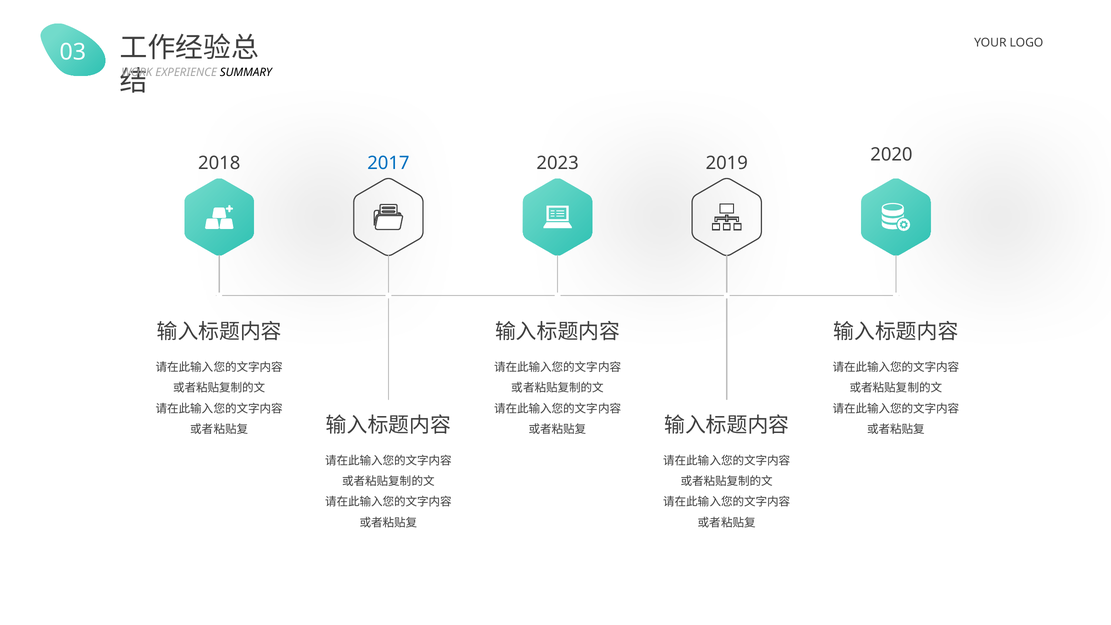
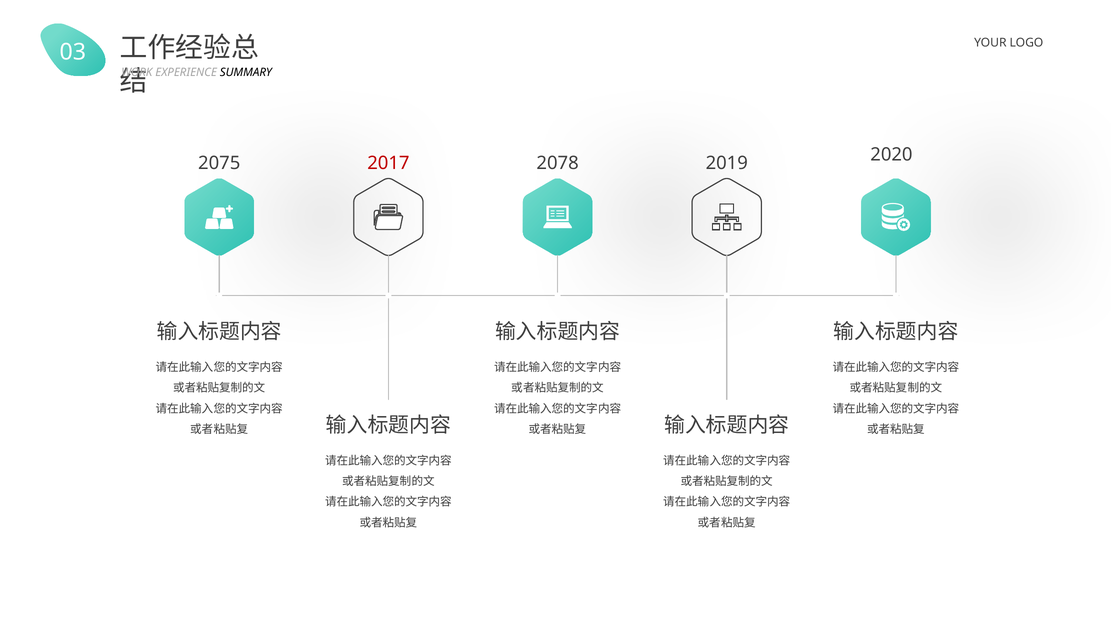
2018: 2018 -> 2075 (219, 163)
2017 colour: blue -> red (388, 163)
2023: 2023 -> 2078 (558, 163)
